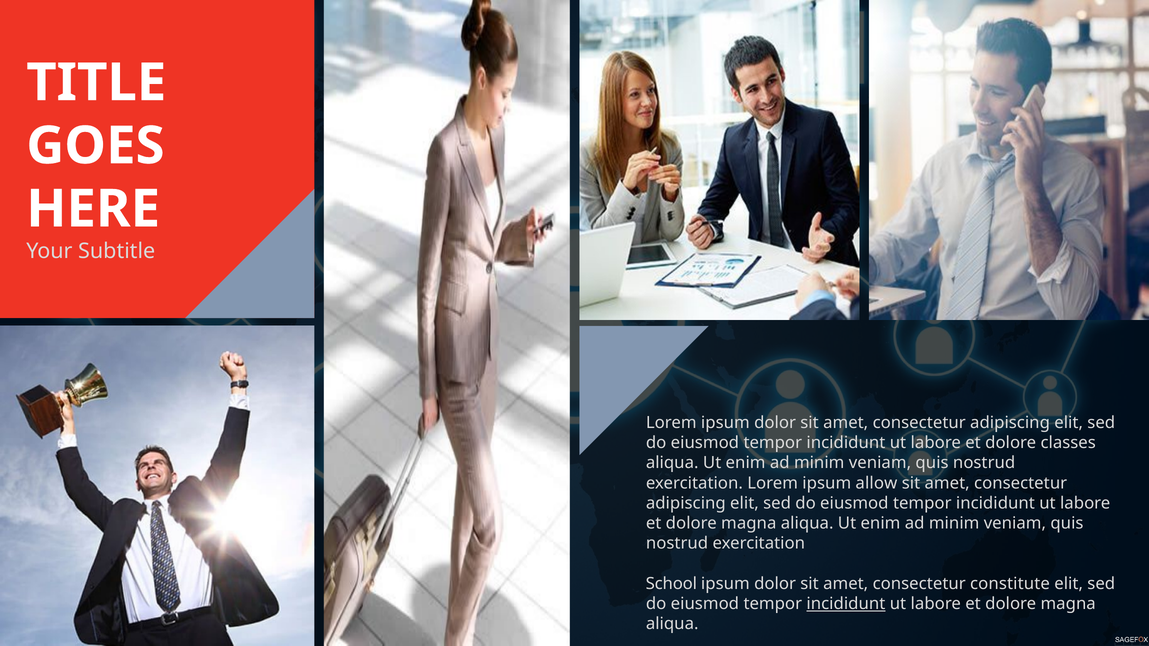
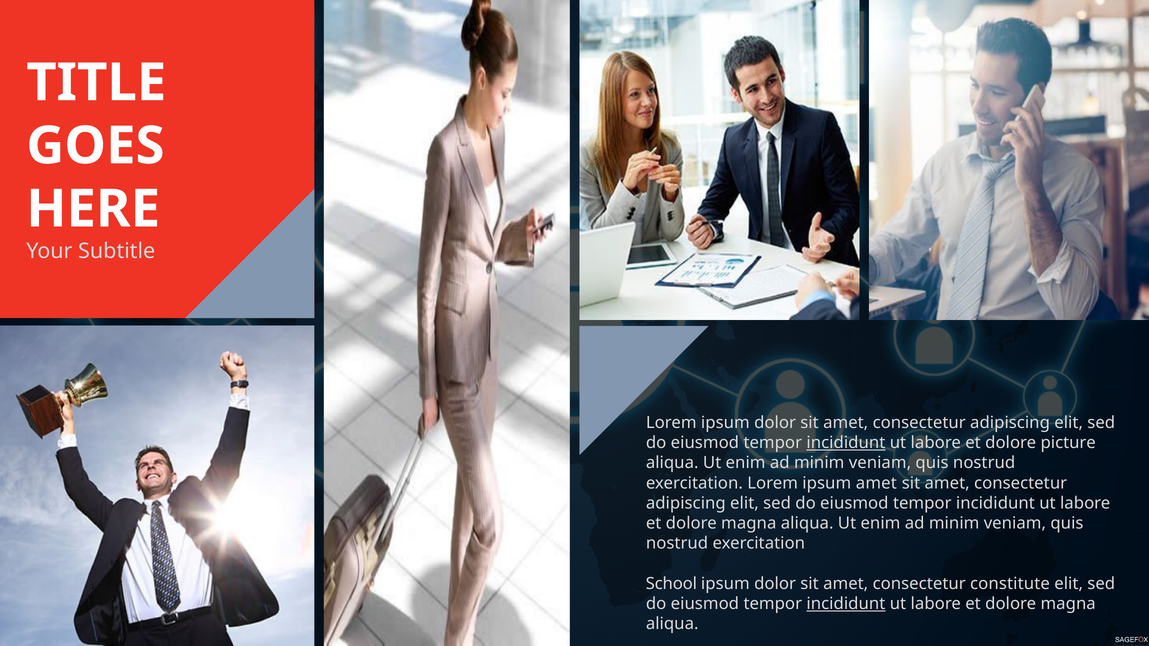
incididunt underline: none -> present (846, 443)
classes: classes -> picture (1068, 443)
ipsum allow: allow -> amet (876, 483)
